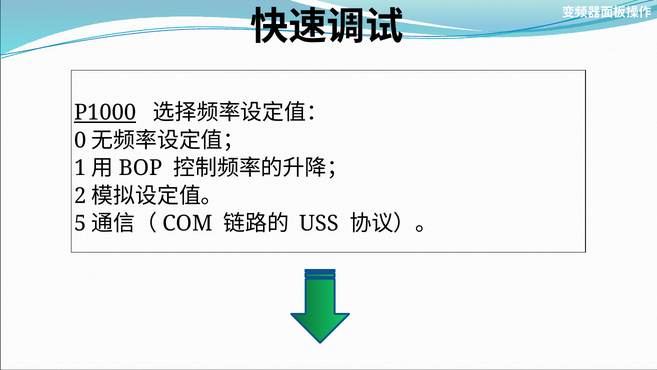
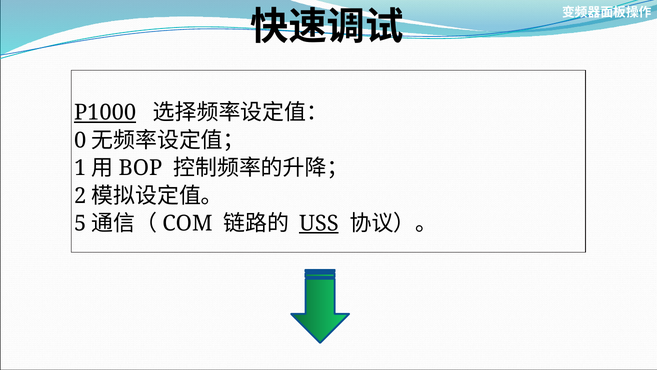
USS underline: none -> present (319, 223)
